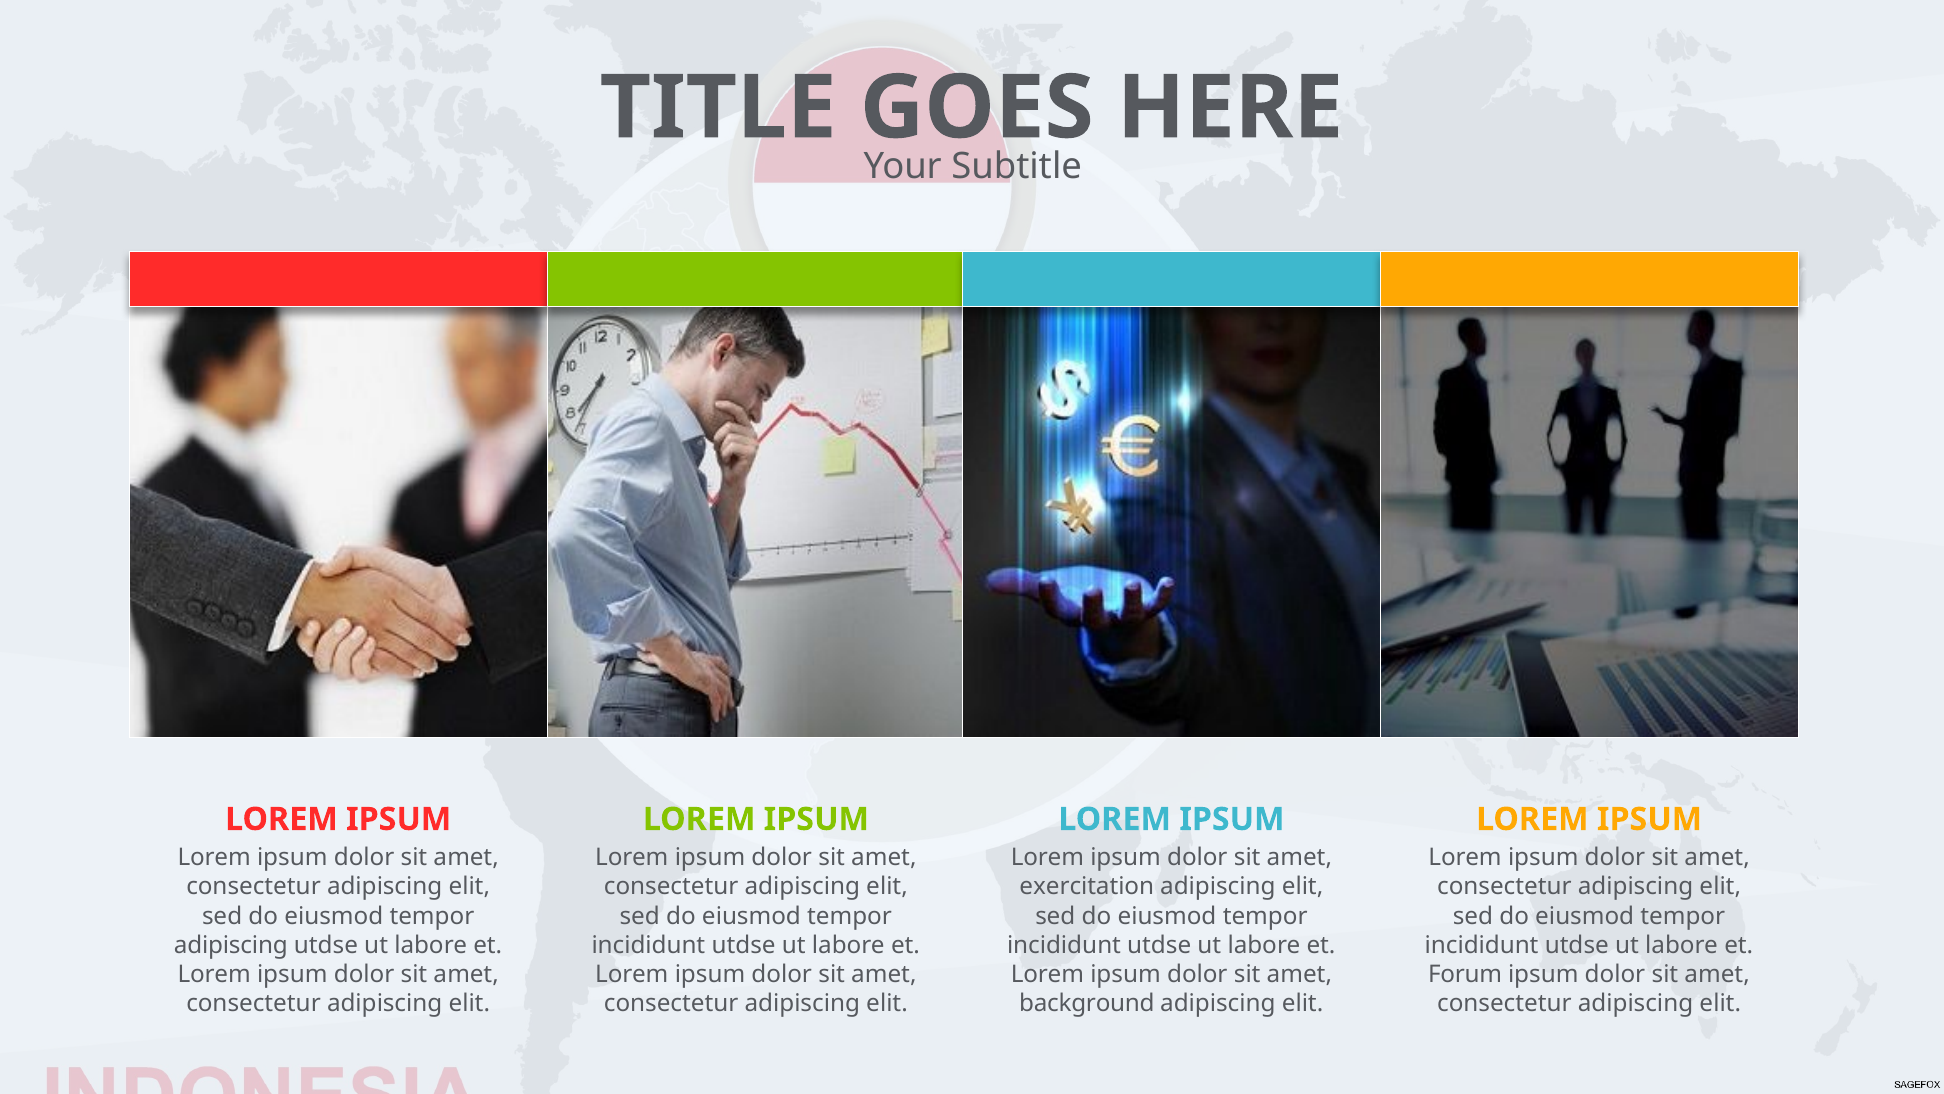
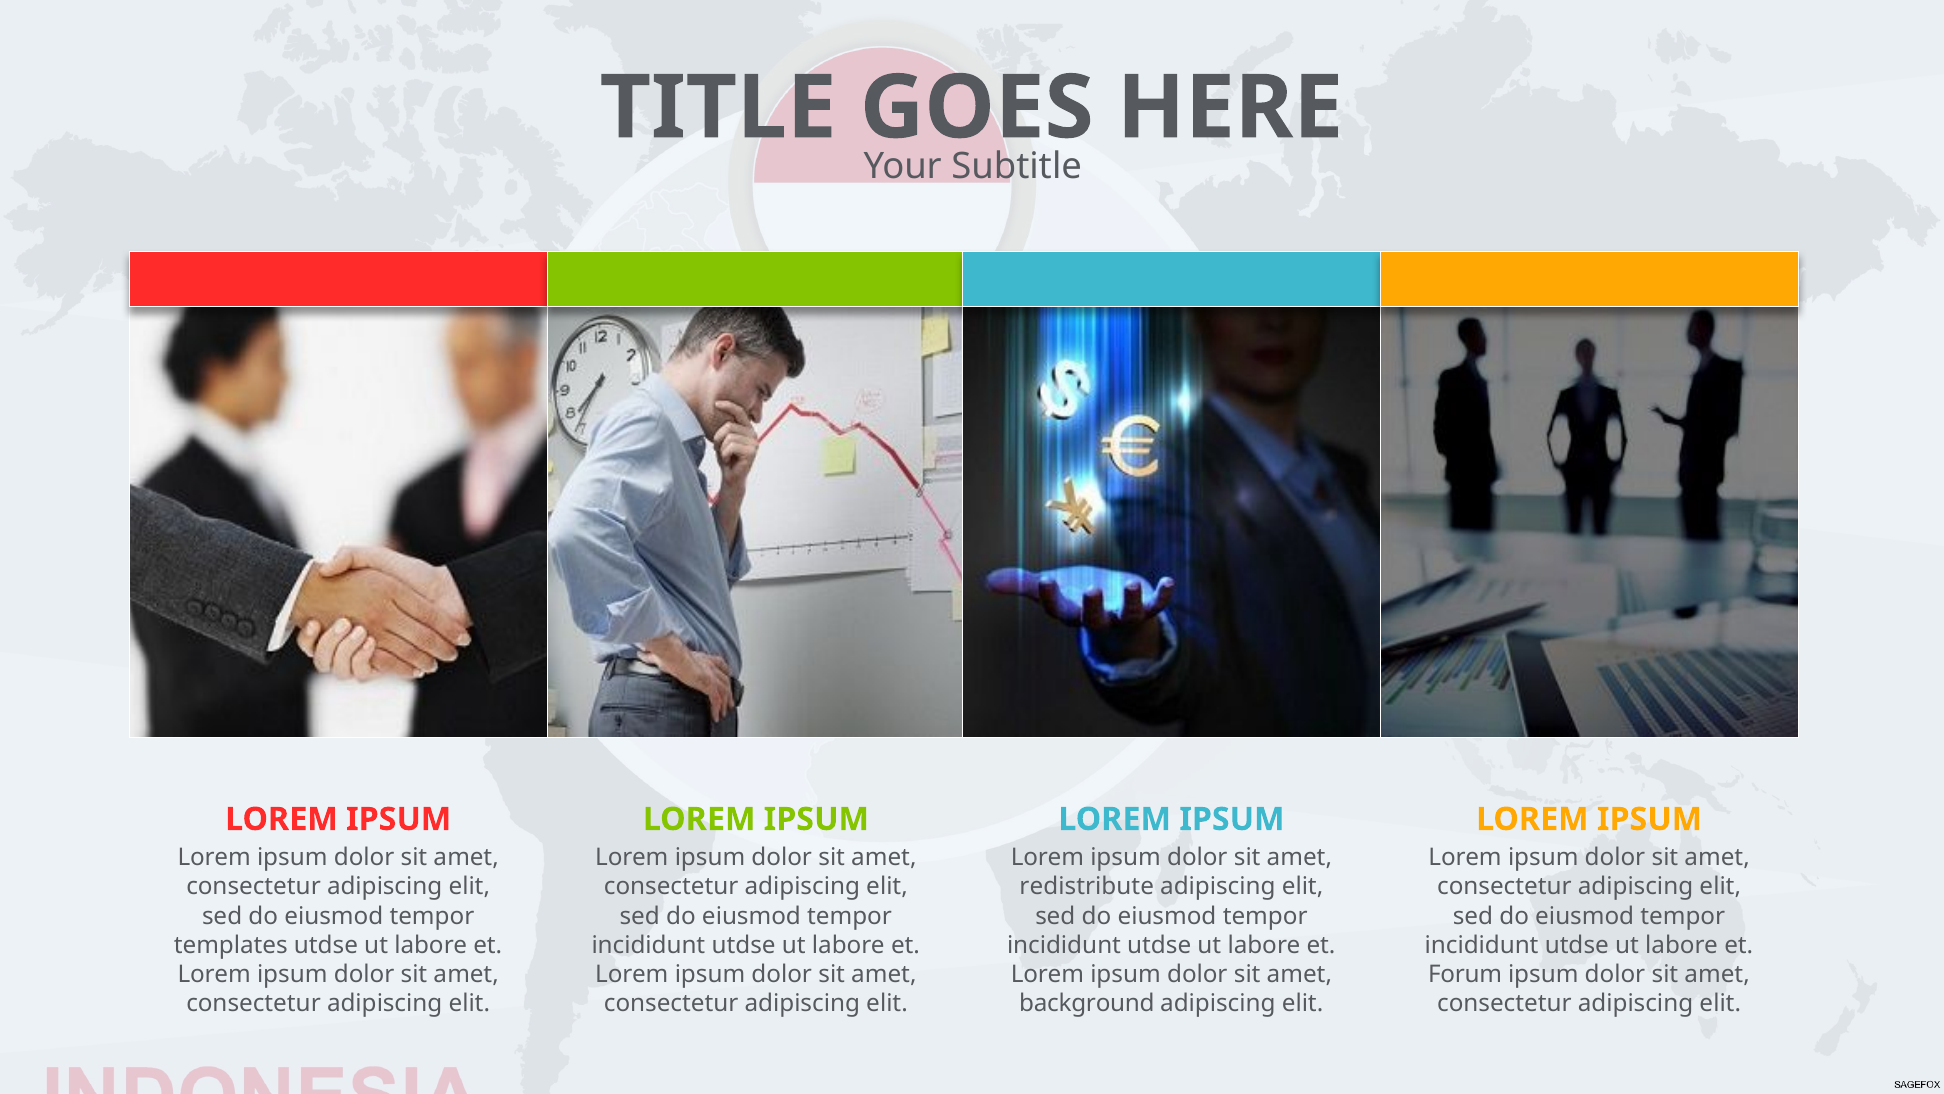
exercitation: exercitation -> redistribute (1087, 886)
adipiscing: adipiscing -> templates (231, 945)
